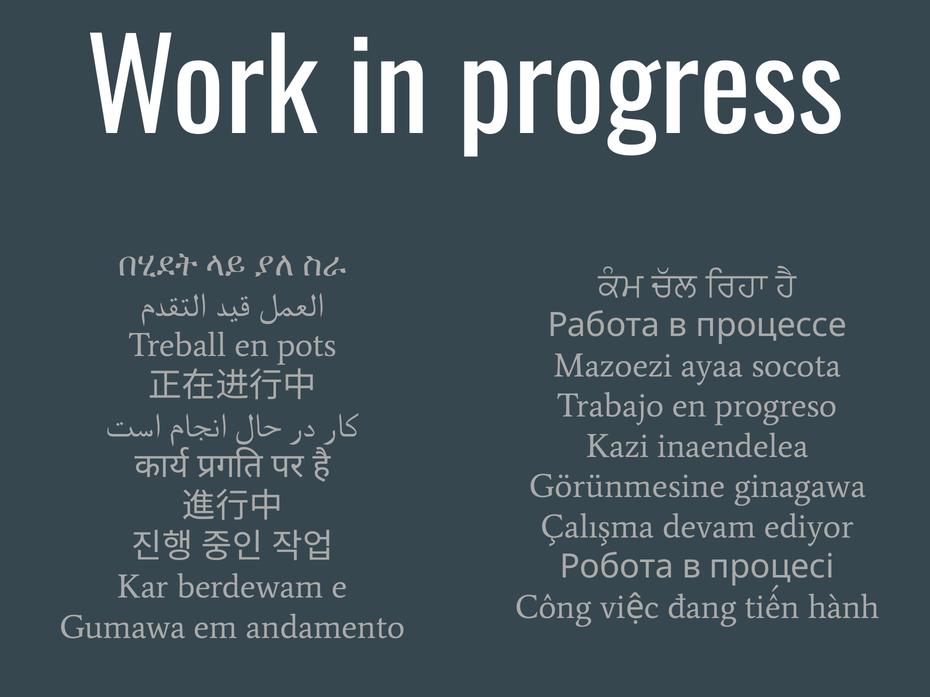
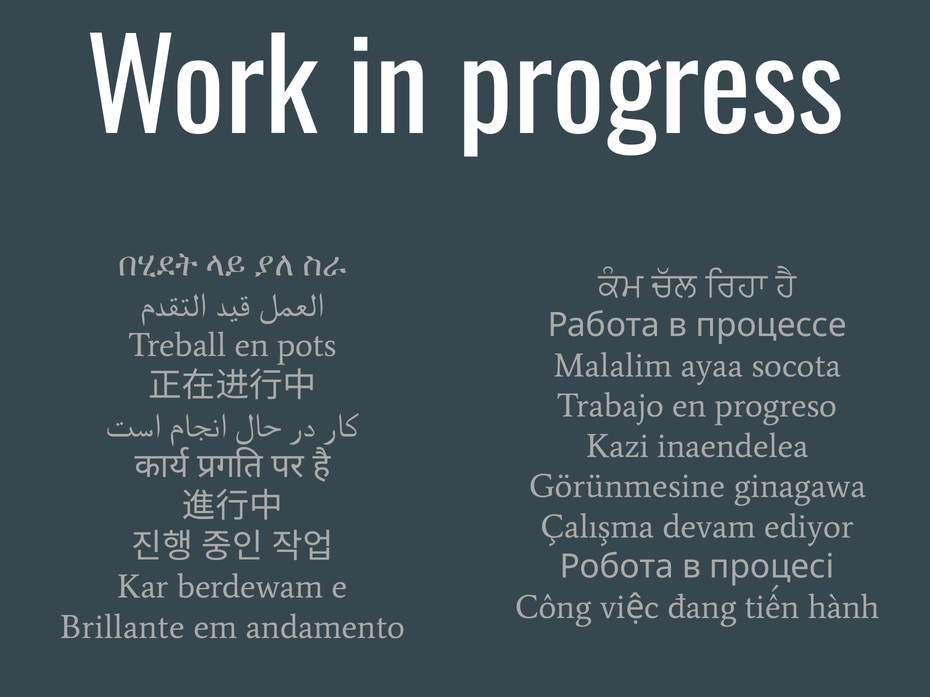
Mazoezi: Mazoezi -> Malalim (613, 366)
Gumawa: Gumawa -> Brillante (122, 628)
